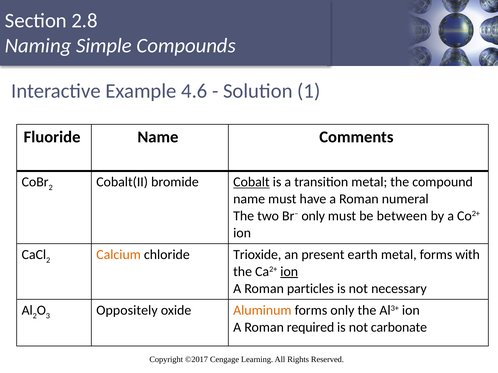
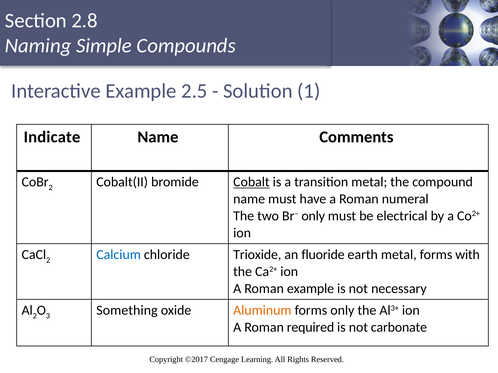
4.6: 4.6 -> 2.5 (194, 91)
Fluoride: Fluoride -> Indicate (52, 137)
between: between -> electrical (402, 216)
Calcium colour: orange -> blue (119, 255)
present: present -> fluoride (323, 255)
ion underline: present -> none (289, 272)
Roman particles: particles -> example (311, 289)
Oppositely: Oppositely -> Something (127, 311)
